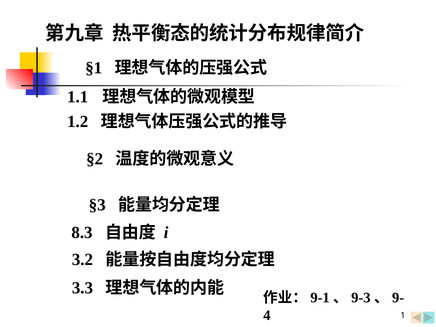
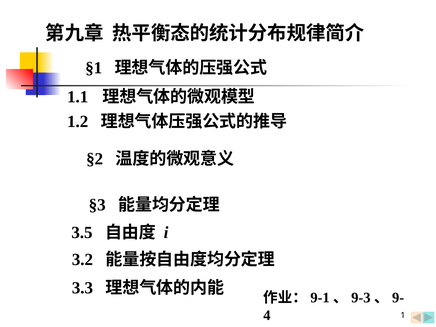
8.3: 8.3 -> 3.5 (82, 233)
